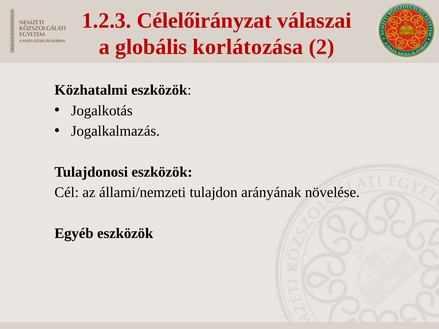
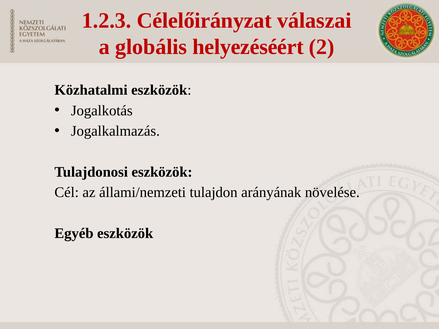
korlátozása: korlátozása -> helyezéséért (248, 47)
